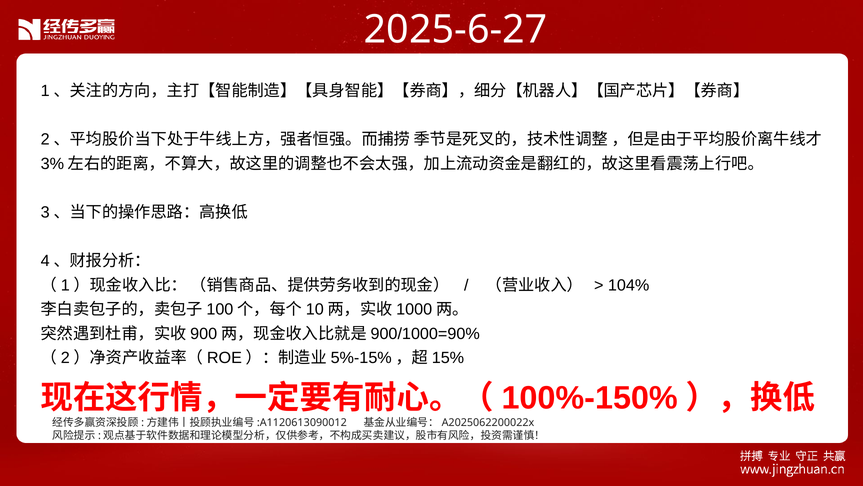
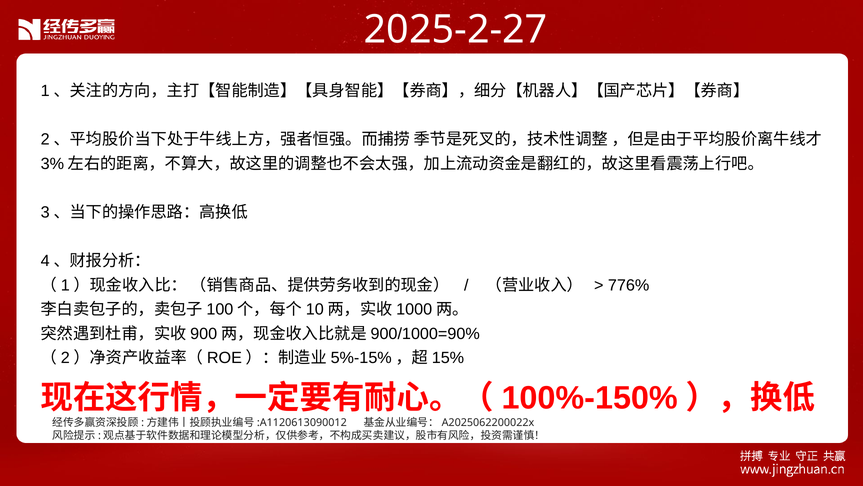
2025-6-27: 2025-6-27 -> 2025-2-27 (456, 30)
104%: 104% -> 776% (629, 285)
